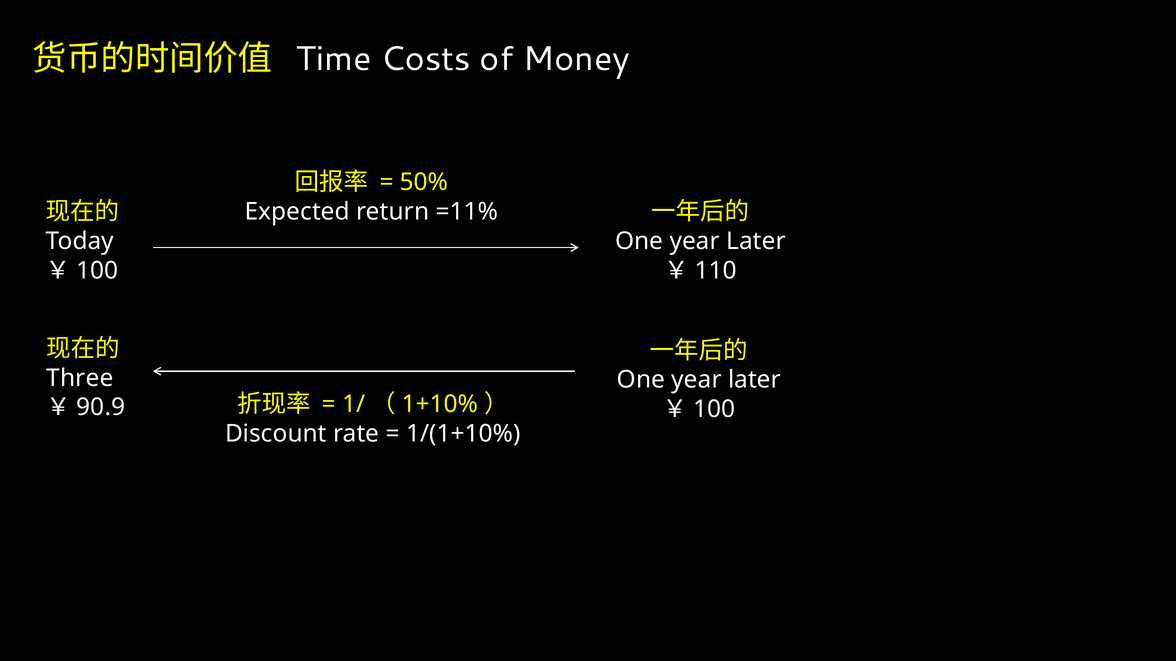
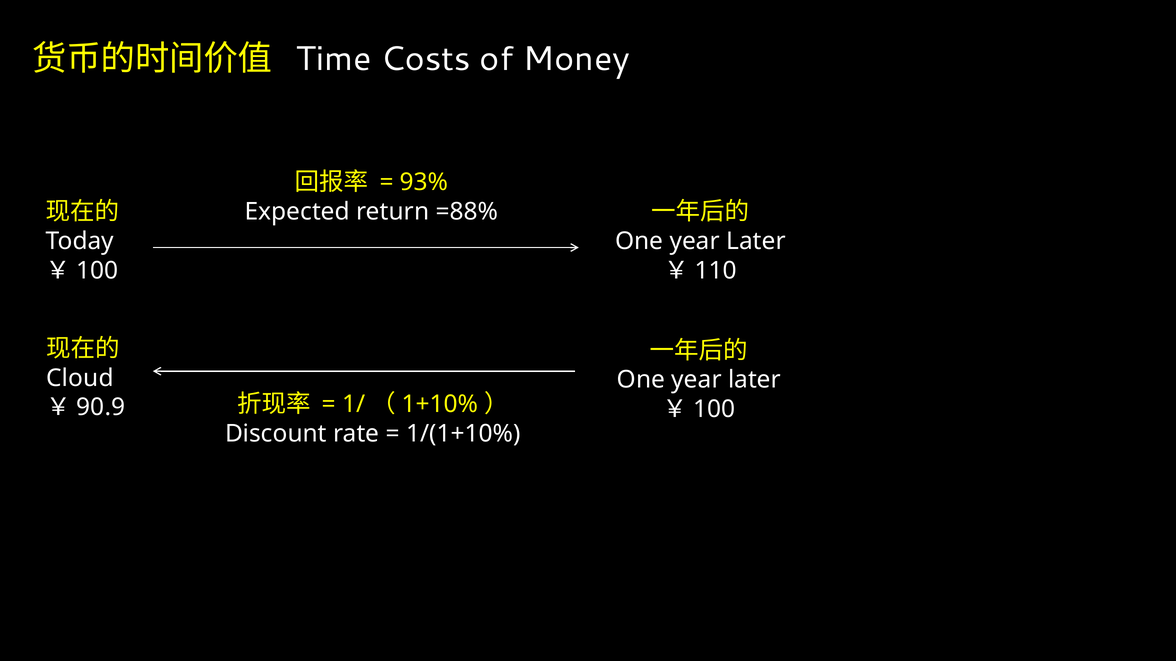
50%: 50% -> 93% (424, 182)
=11%: =11% -> =88% (467, 212)
Three: Three -> Cloud (80, 378)
